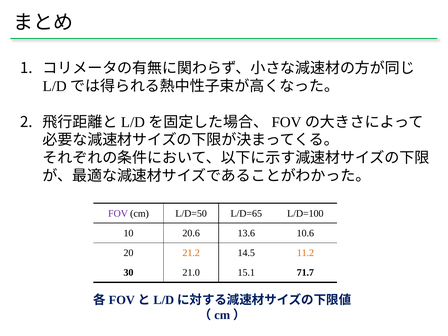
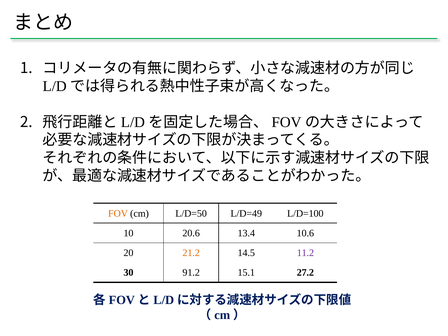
FOV colour: purple -> orange (118, 213)
L/D=65: L/D=65 -> L/D=49 (246, 213)
13.6: 13.6 -> 13.4 (246, 233)
11.2 colour: orange -> purple (305, 253)
21.0: 21.0 -> 91.2 (191, 273)
71.7: 71.7 -> 27.2 (305, 273)
